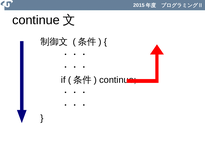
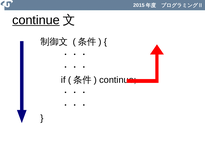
continue underline: none -> present (36, 20)
